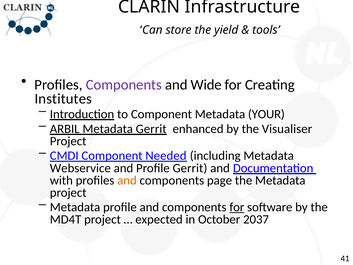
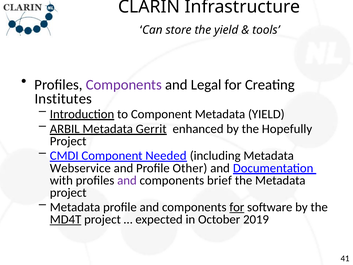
Wide: Wide -> Legal (206, 85)
Metadata YOUR: YOUR -> YIELD (266, 114)
Visualiser: Visualiser -> Hopefully (287, 129)
Profile Gerrit: Gerrit -> Other (190, 168)
and colour: orange -> purple (127, 180)
page: page -> brief (219, 180)
MD4T underline: none -> present (66, 219)
2037: 2037 -> 2019 (256, 219)
